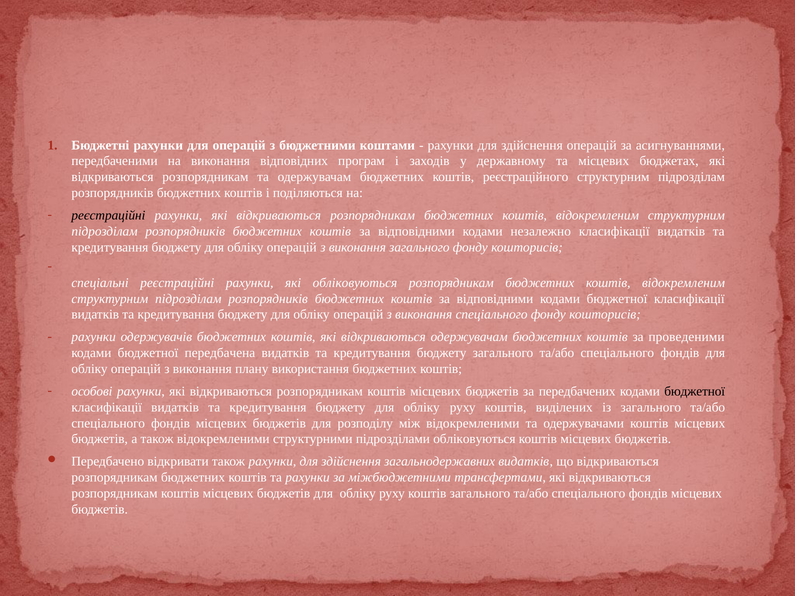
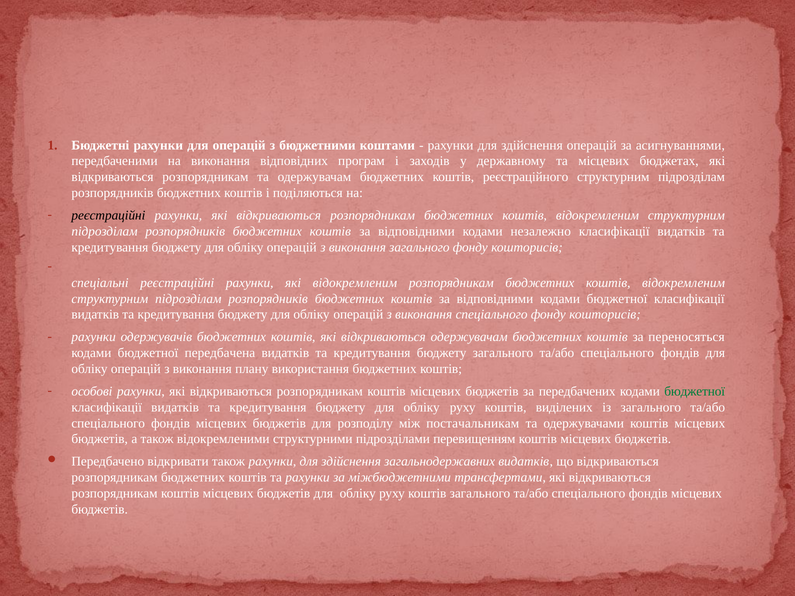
які обліковуються: обліковуються -> відокремленим (355, 283)
проведеними: проведеними -> переносяться (686, 337)
бюджетної colour: black -> green (695, 392)
між відокремленими: відокремленими -> постачальникам (473, 423)
підрозділами обліковуються: обліковуються -> перевищенням (474, 439)
